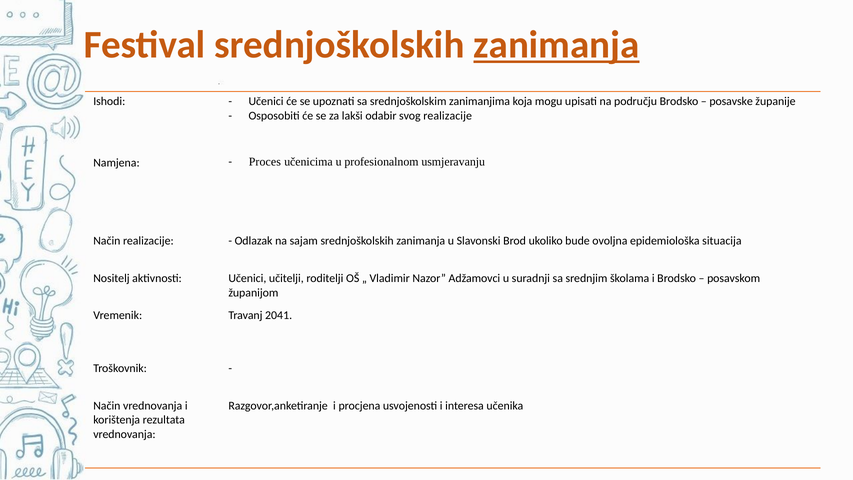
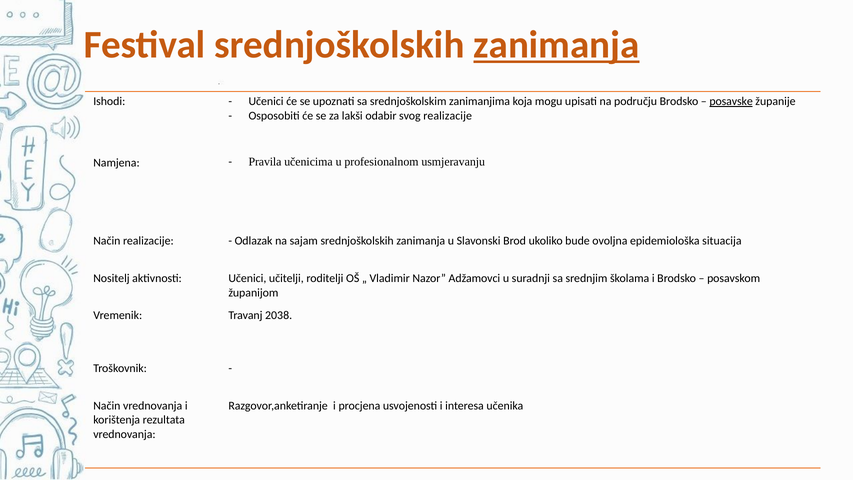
posavske underline: none -> present (731, 101)
Proces: Proces -> Pravila (265, 162)
2041: 2041 -> 2038 (279, 315)
